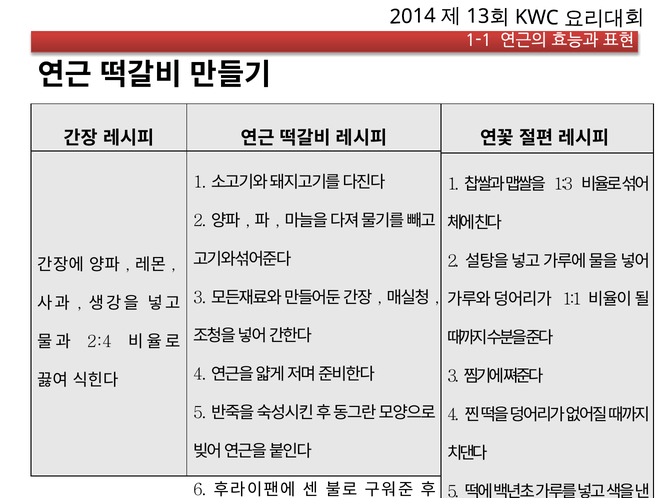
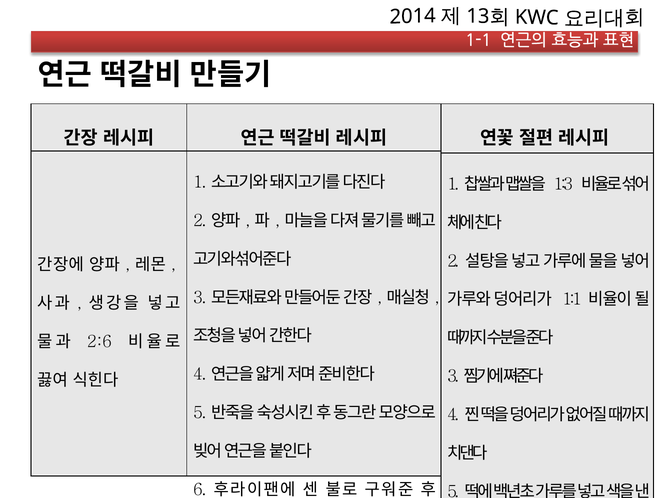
2:4: 2:4 -> 2:6 (99, 342)
